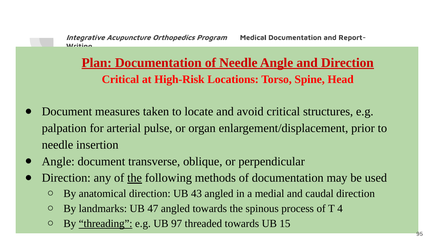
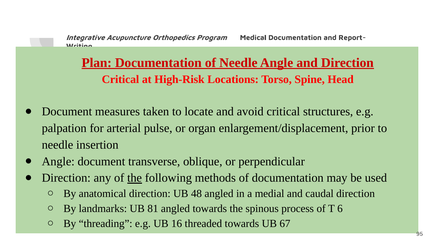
43: 43 -> 48 (196, 194)
47: 47 -> 81 (153, 209)
4: 4 -> 6 (340, 209)
threading underline: present -> none (106, 224)
97: 97 -> 16 (177, 224)
15: 15 -> 67 (285, 224)
